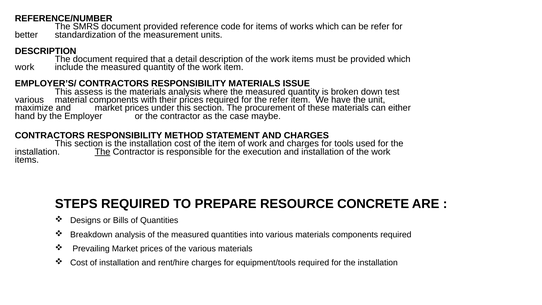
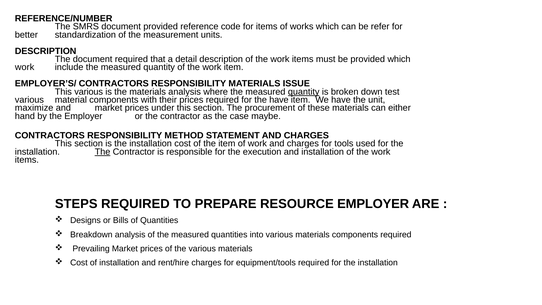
This assess: assess -> various (89, 92)
quantity underline: none -> present (304, 92)
the refer: refer -> have (279, 100)
RESOURCE CONCRETE: CONCRETE -> EMPLOYER (373, 204)
